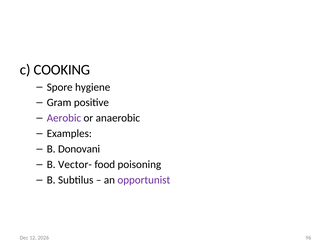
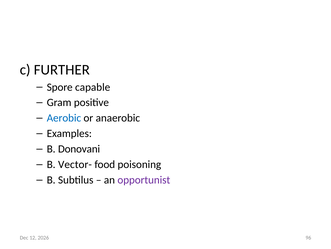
COOKING: COOKING -> FURTHER (62, 69)
hygiene: hygiene -> capable (93, 87)
Aerobic colour: purple -> blue (64, 118)
